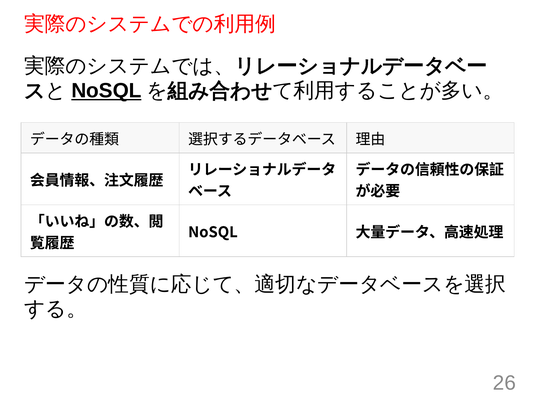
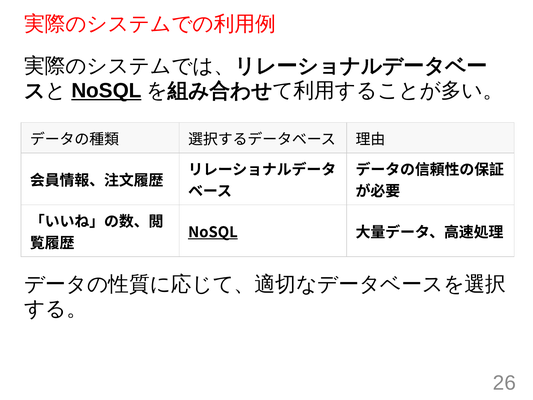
NoSQL underline: none -> present (213, 232)
